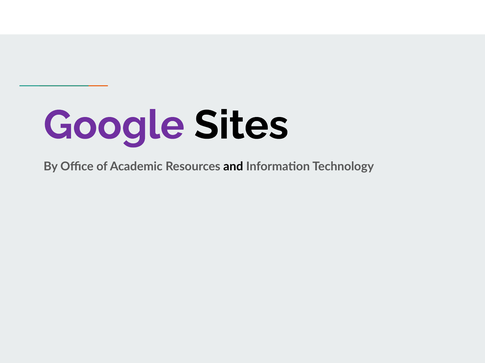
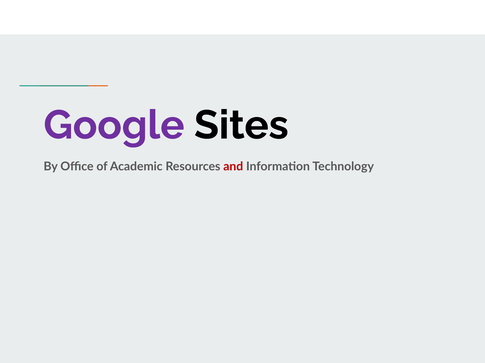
and colour: black -> red (233, 167)
